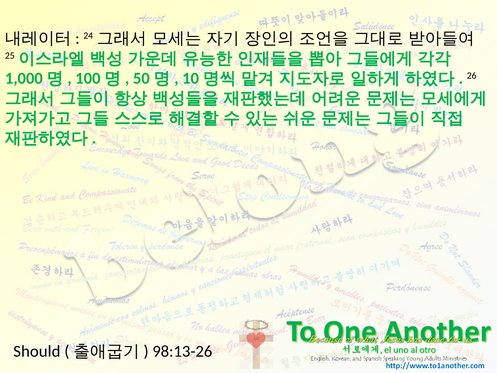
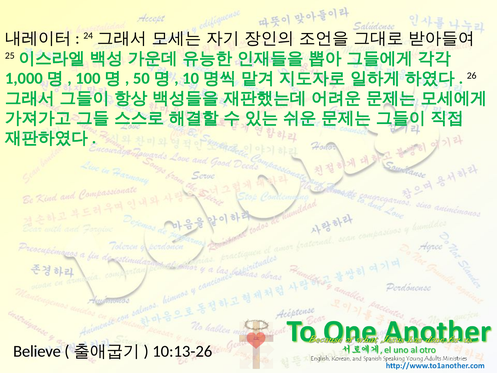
Should: Should -> Believe (37, 351)
98:13-26: 98:13-26 -> 10:13-26 (182, 351)
